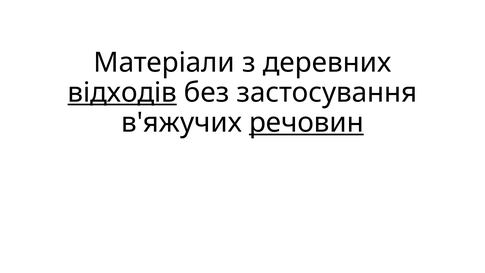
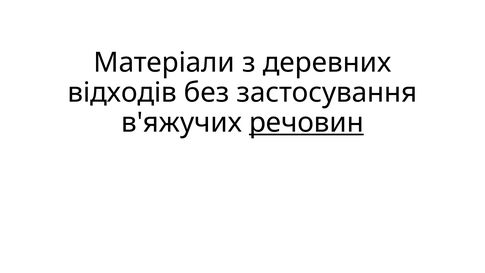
відходів underline: present -> none (122, 93)
